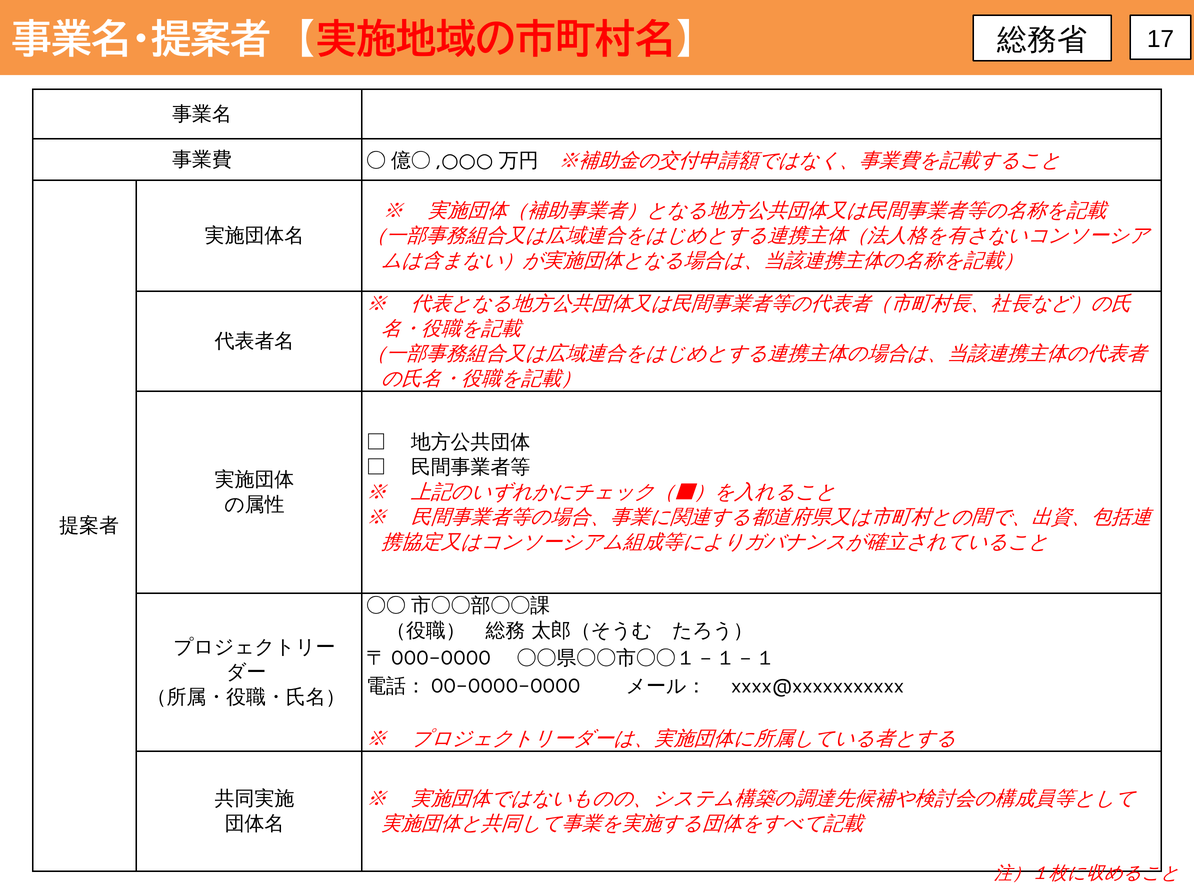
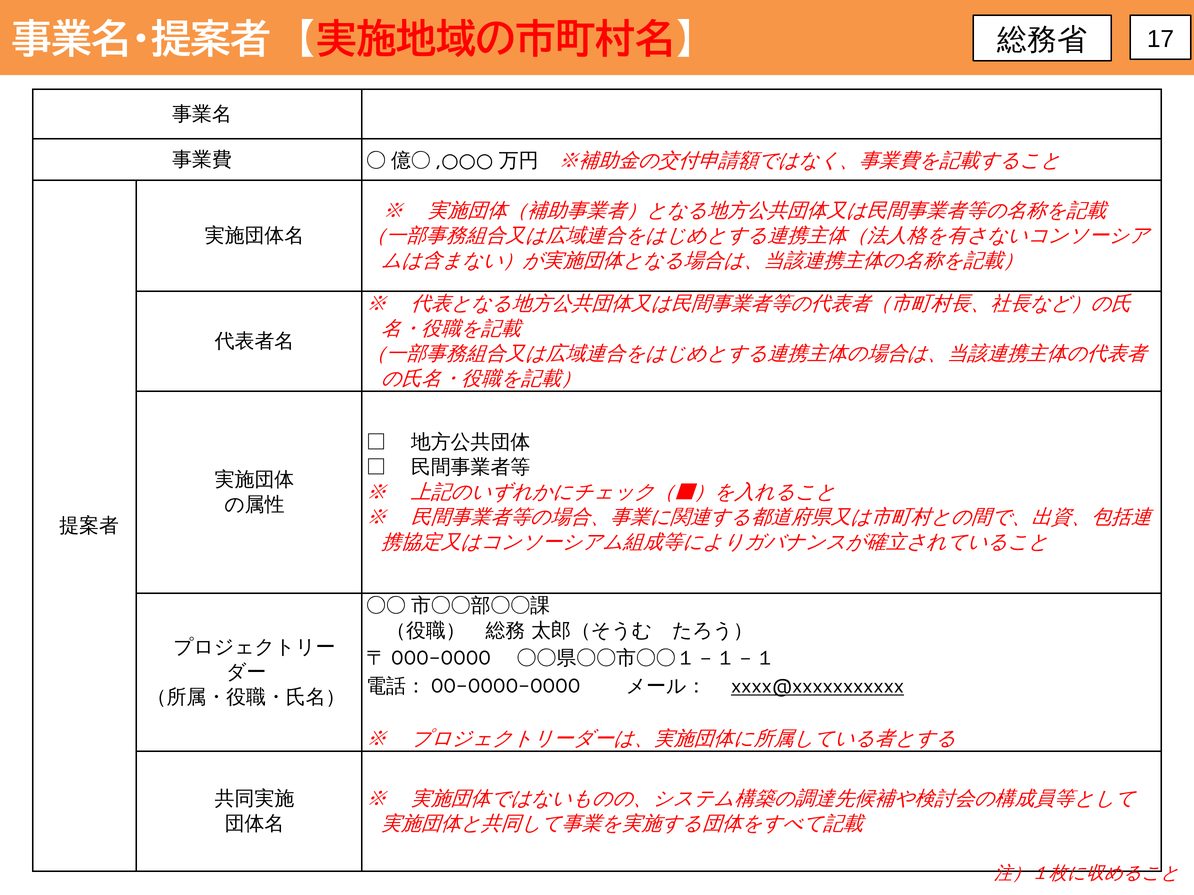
xxxx@xxxxxxxxxxx underline: none -> present (818, 687)
